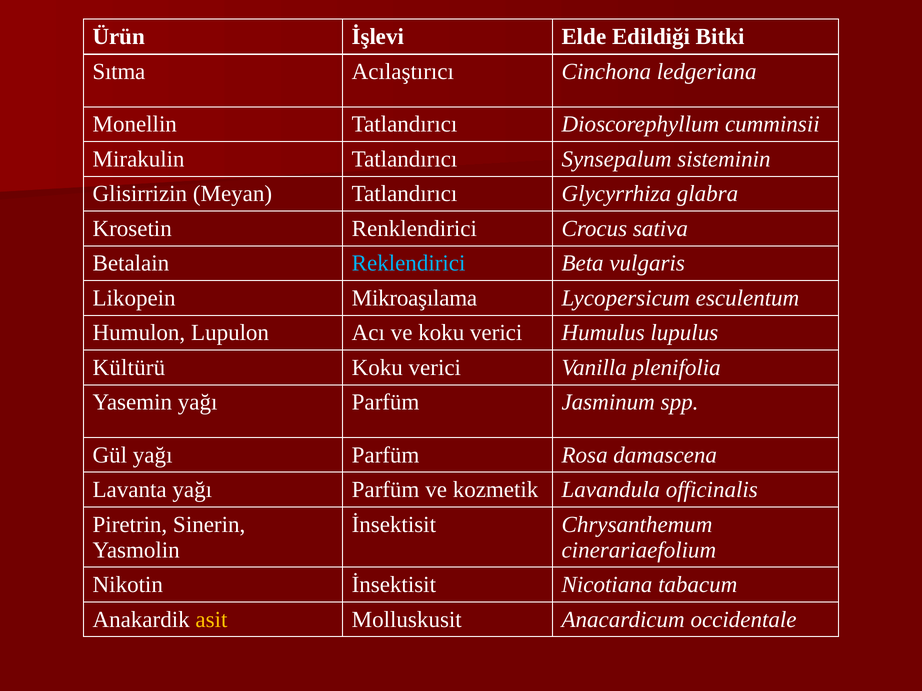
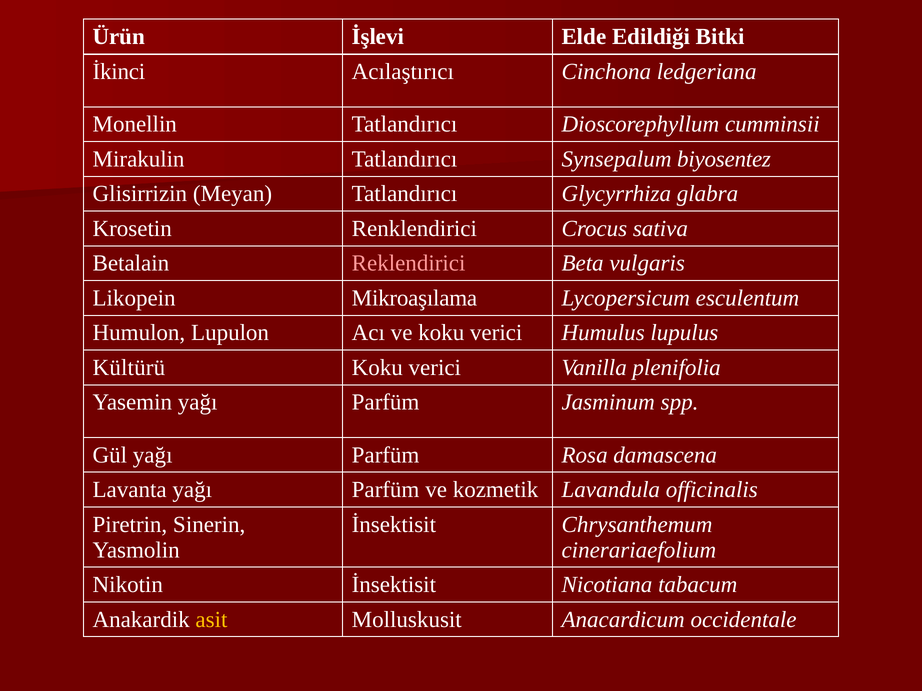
Sıtma: Sıtma -> İkinci (119, 72)
sisteminin: sisteminin -> biyosentez (724, 159)
Reklendirici colour: light blue -> pink (409, 264)
